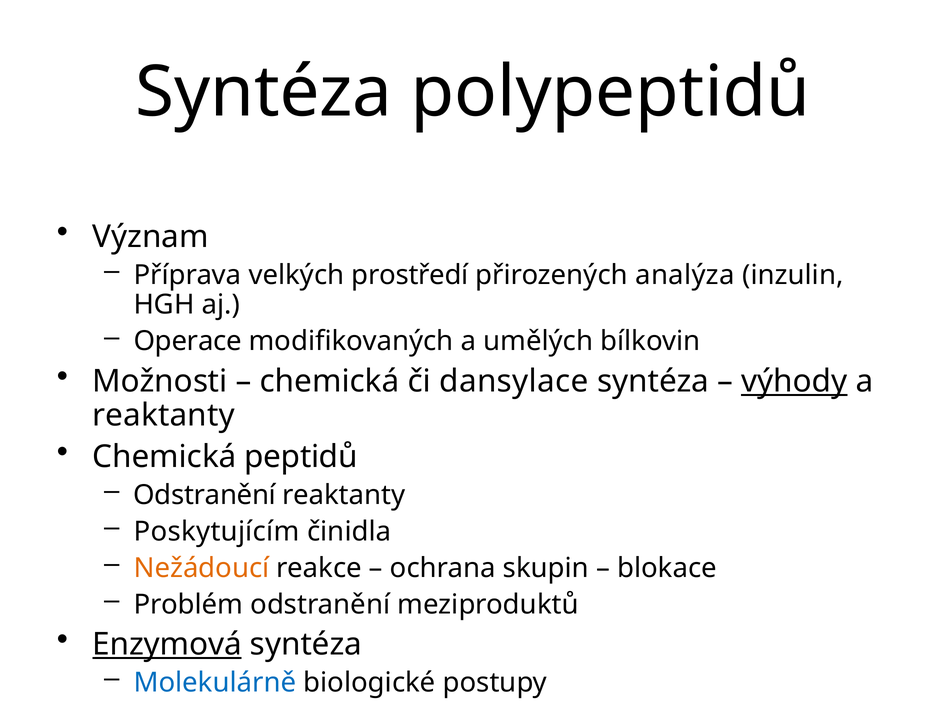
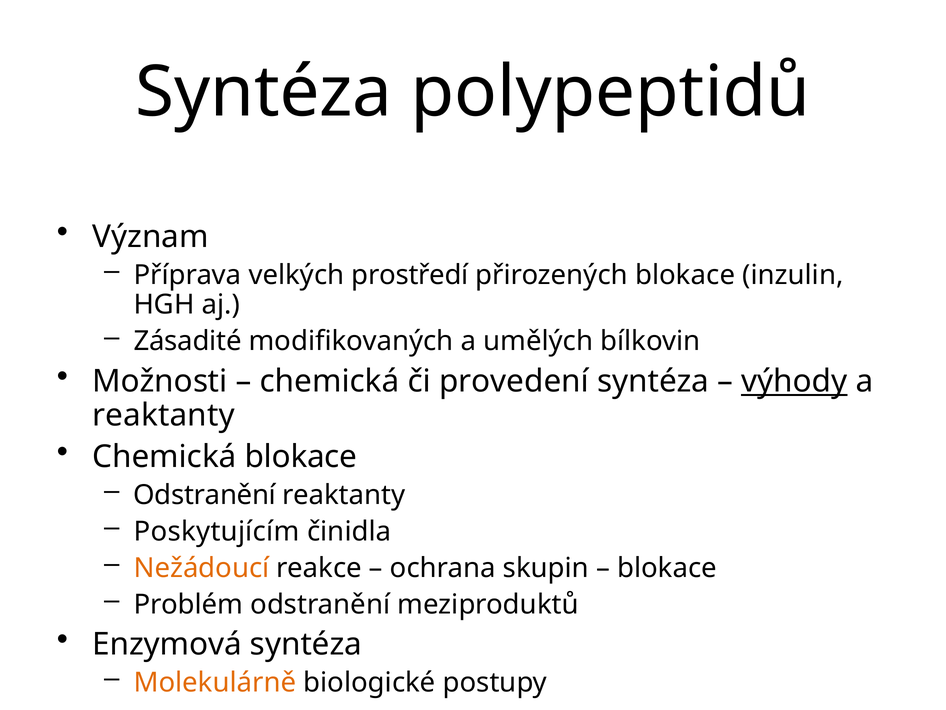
přirozených analýza: analýza -> blokace (685, 275)
Operace: Operace -> Zásadité (188, 341)
dansylace: dansylace -> provedení (514, 381)
Chemická peptidů: peptidů -> blokace (301, 457)
Enzymová underline: present -> none (167, 644)
Molekulárně colour: blue -> orange (215, 682)
